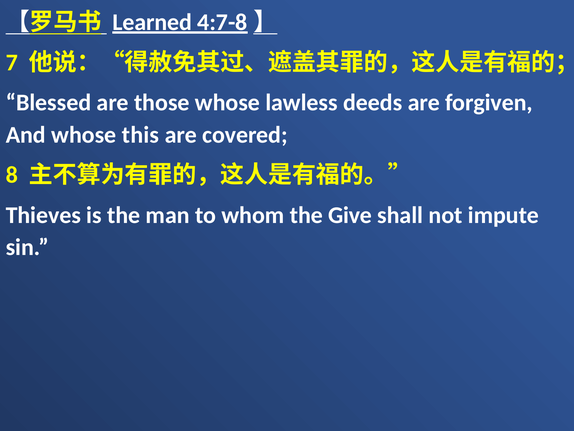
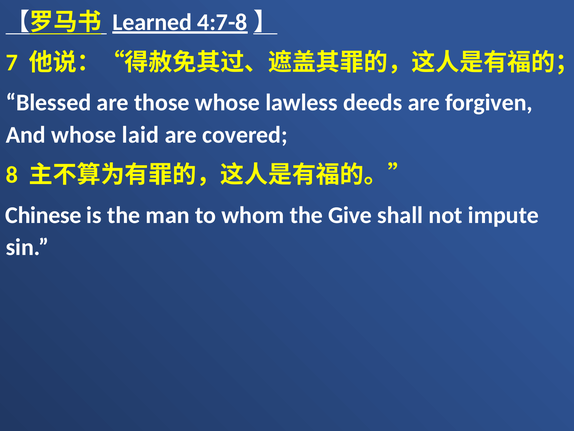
this: this -> laid (140, 135)
Thieves: Thieves -> Chinese (43, 215)
